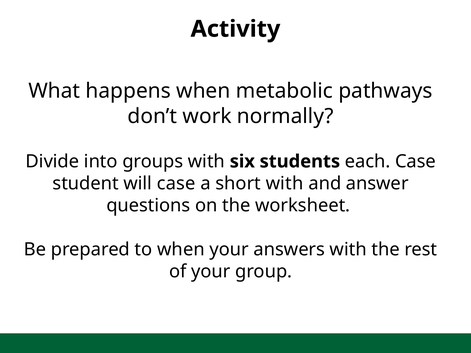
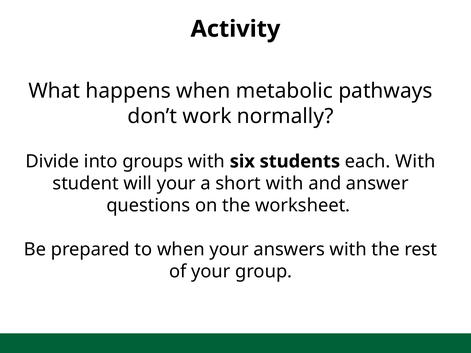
each Case: Case -> With (415, 162)
will case: case -> your (176, 184)
